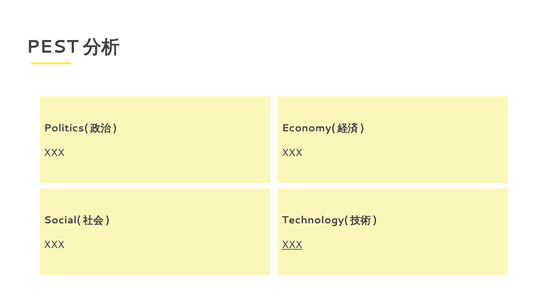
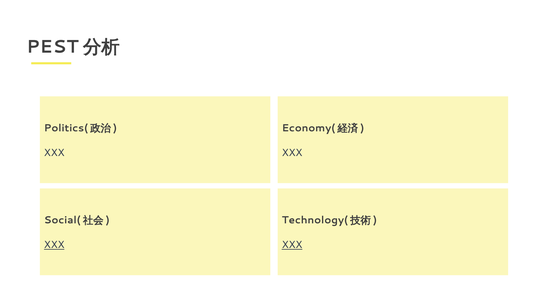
XXX underline: none -> present (54, 245)
